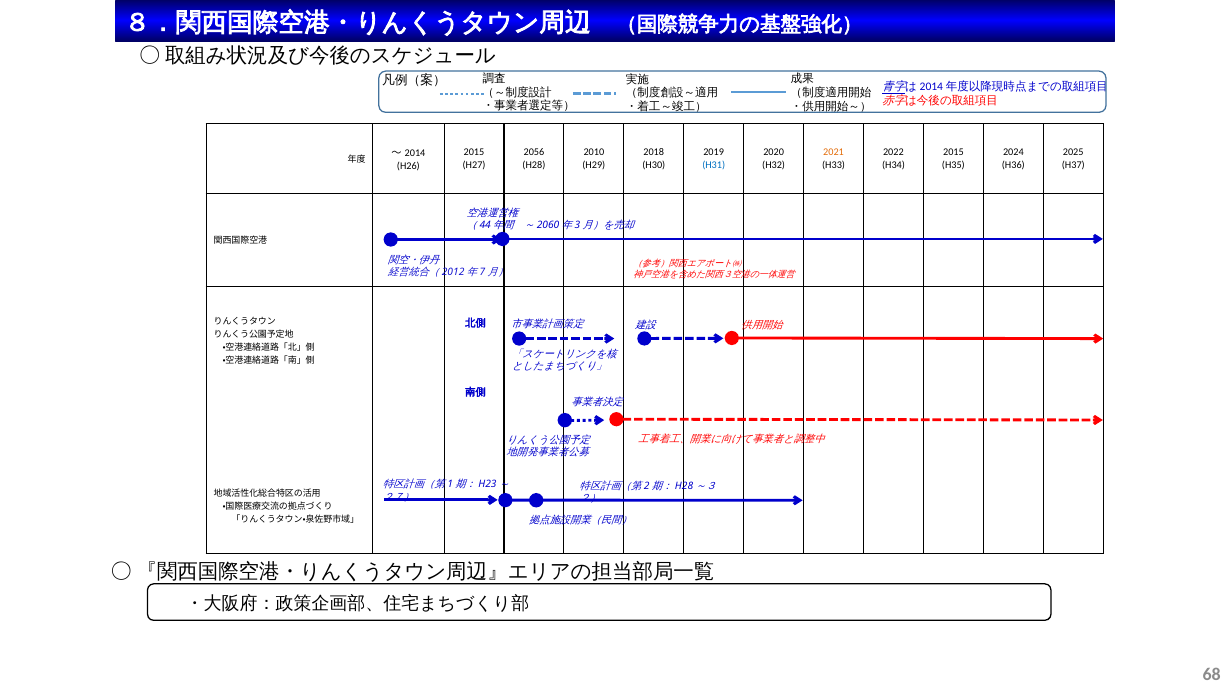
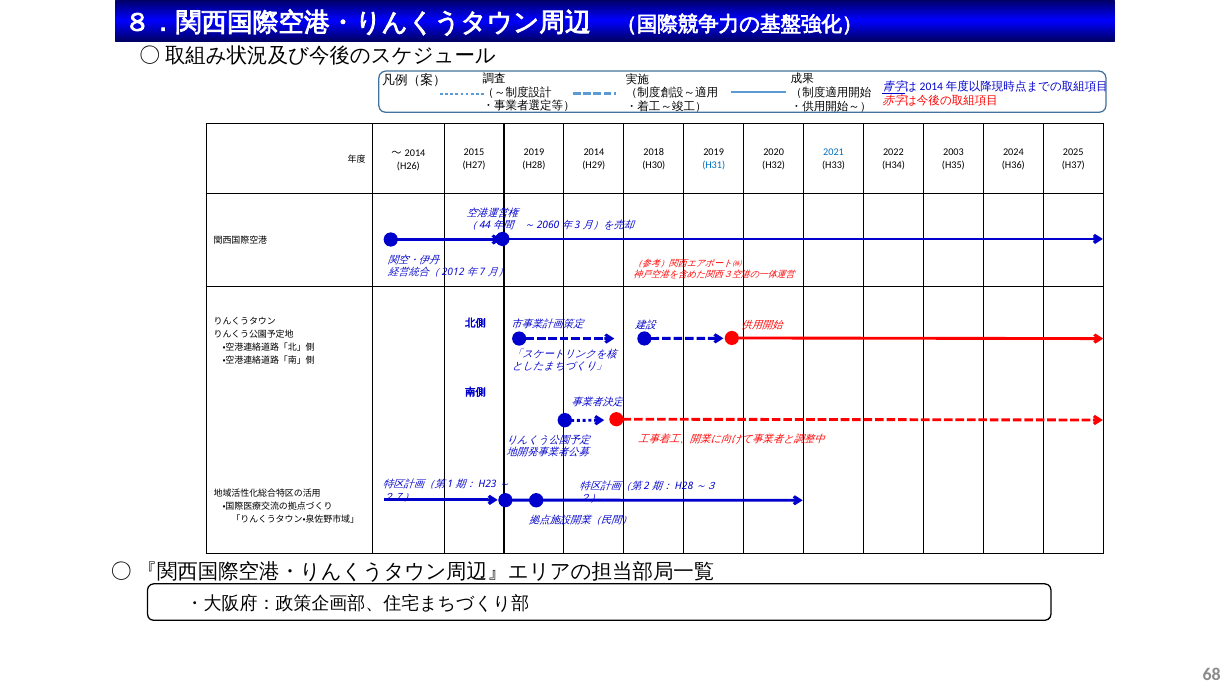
2056: 2056 -> 2019 (534, 152)
2010: 2010 -> 2014 (594, 152)
2021 colour: orange -> blue (834, 152)
2015: 2015 -> 2003 (953, 152)
